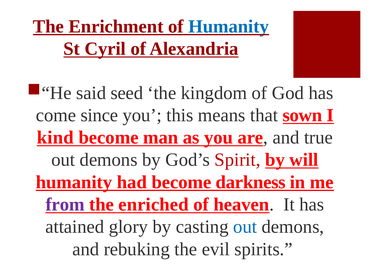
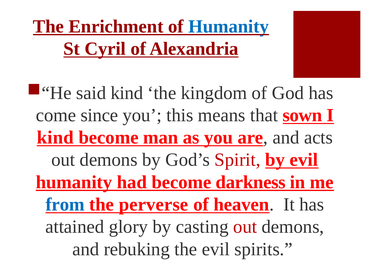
said seed: seed -> kind (127, 93)
true: true -> acts (318, 138)
by will: will -> evil (304, 160)
from colour: purple -> blue (65, 204)
enriched: enriched -> perverse (154, 204)
out colour: blue -> red (245, 227)
